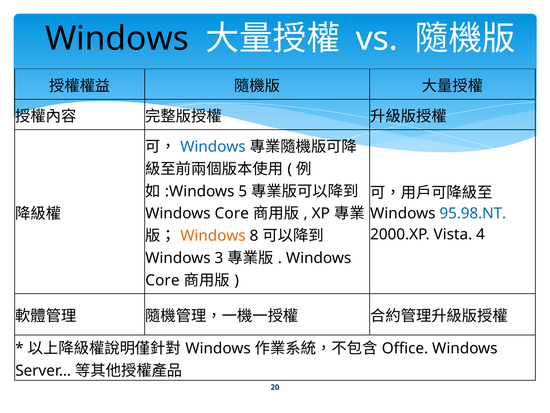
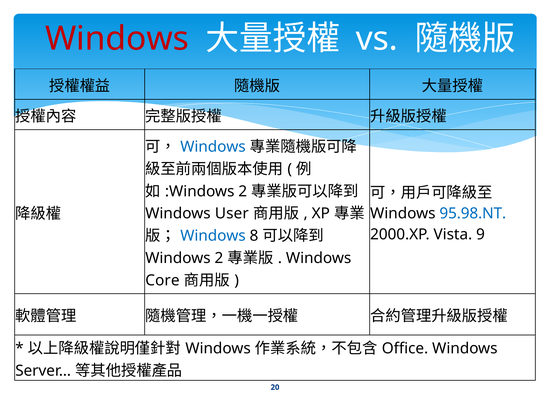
Windows colour: black -> red (117, 39)
5: 5 -> 2 (243, 191)
Core: Core -> User (232, 213)
Windows colour: orange -> blue (213, 236)
4: 4 -> 9 (481, 234)
Windows 3: 3 -> 2 (219, 258)
